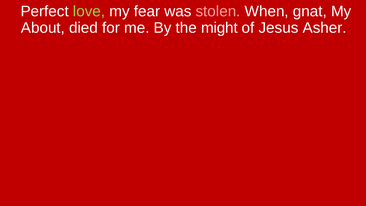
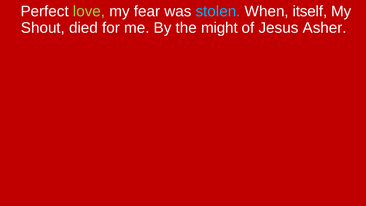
stolen colour: pink -> light blue (218, 11)
gnat: gnat -> itself (310, 11)
About: About -> Shout (43, 28)
